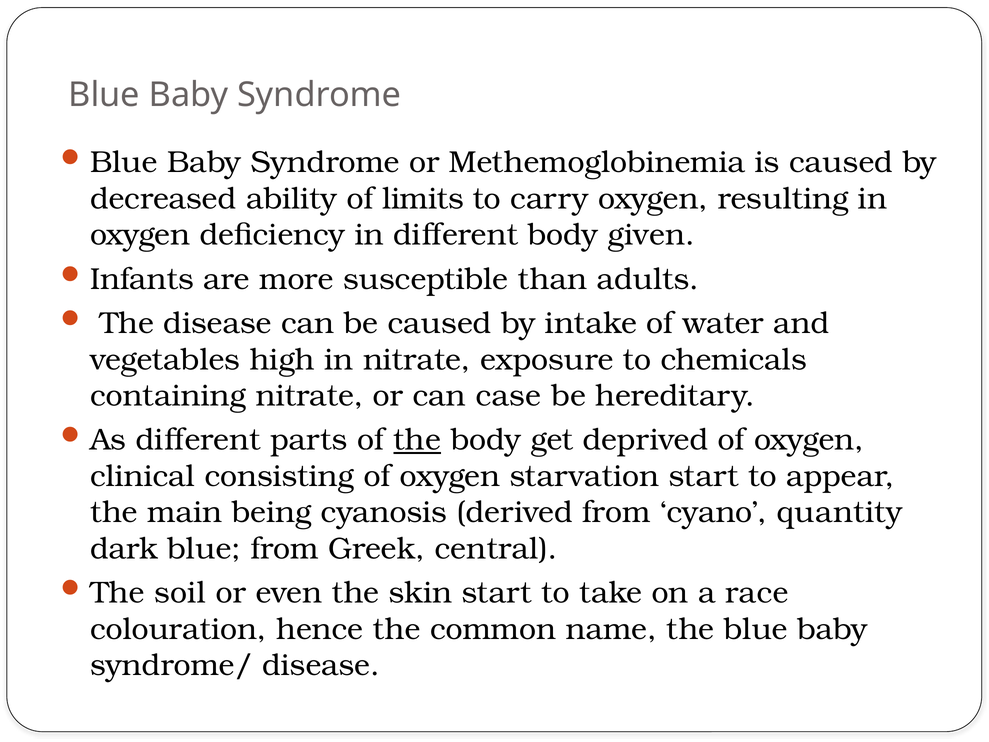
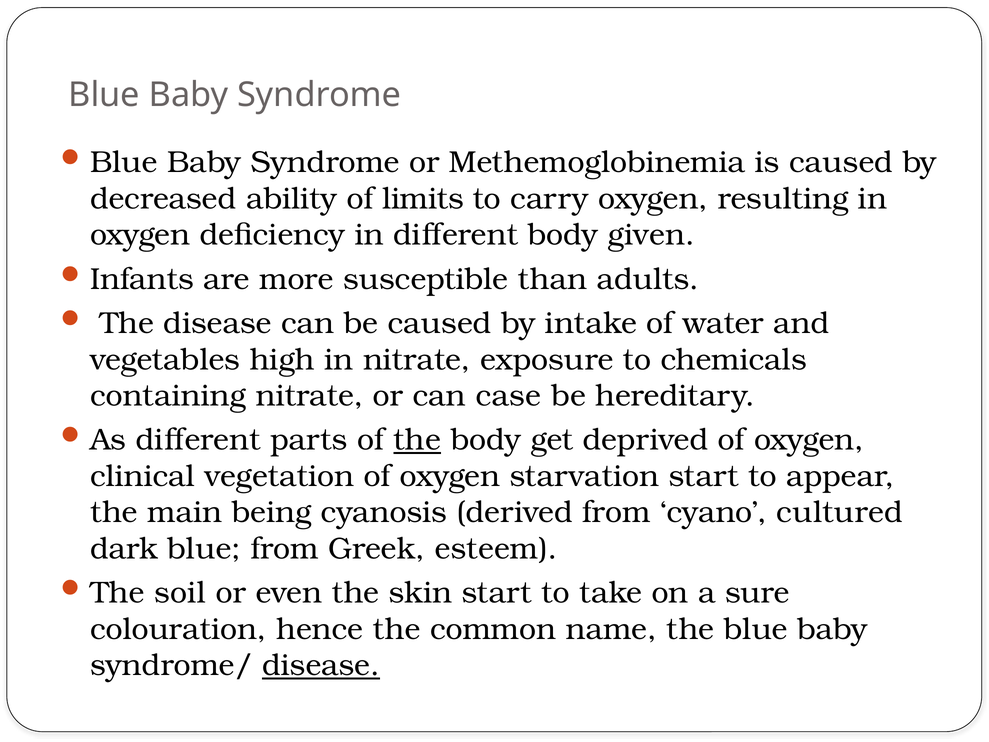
consisting: consisting -> vegetation (279, 476)
quantity: quantity -> cultured (840, 512)
central: central -> esteem (496, 549)
race: race -> sure (757, 593)
disease underline: none -> present (321, 665)
